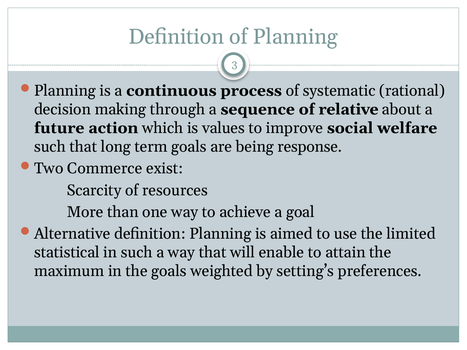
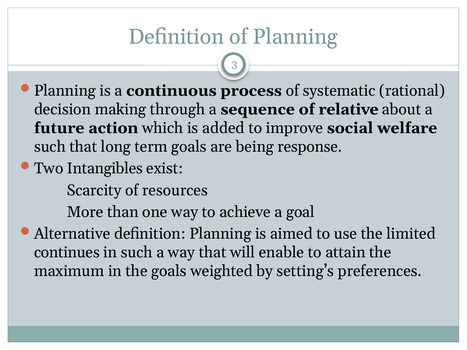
values: values -> added (223, 128)
Commerce: Commerce -> Intangibles (105, 169)
statistical: statistical -> continues (67, 253)
